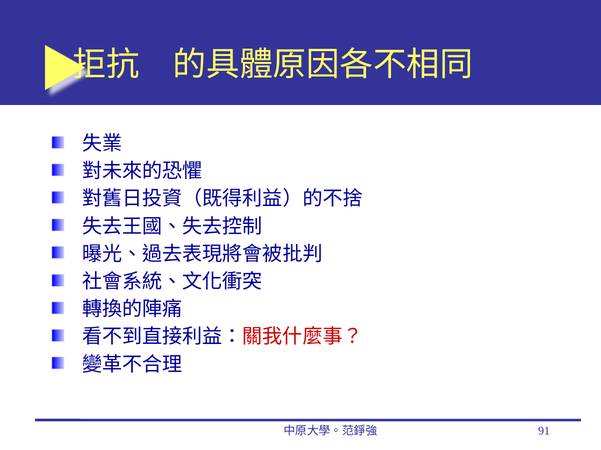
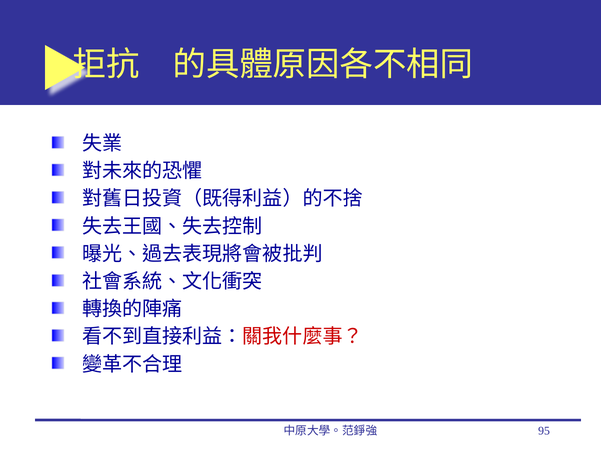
91: 91 -> 95 (544, 432)
